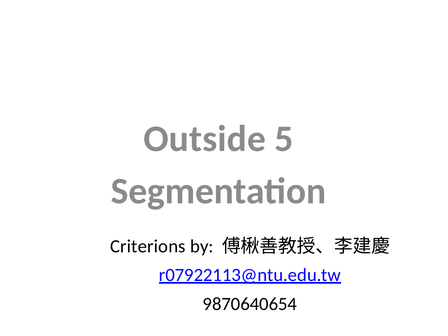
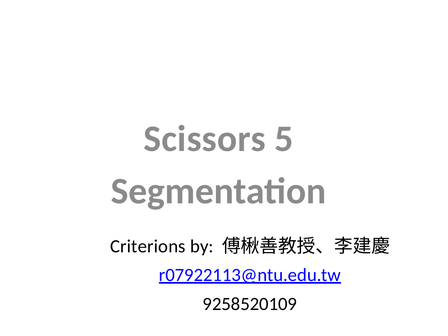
Outside: Outside -> Scissors (205, 139)
9870640654: 9870640654 -> 9258520109 (250, 304)
